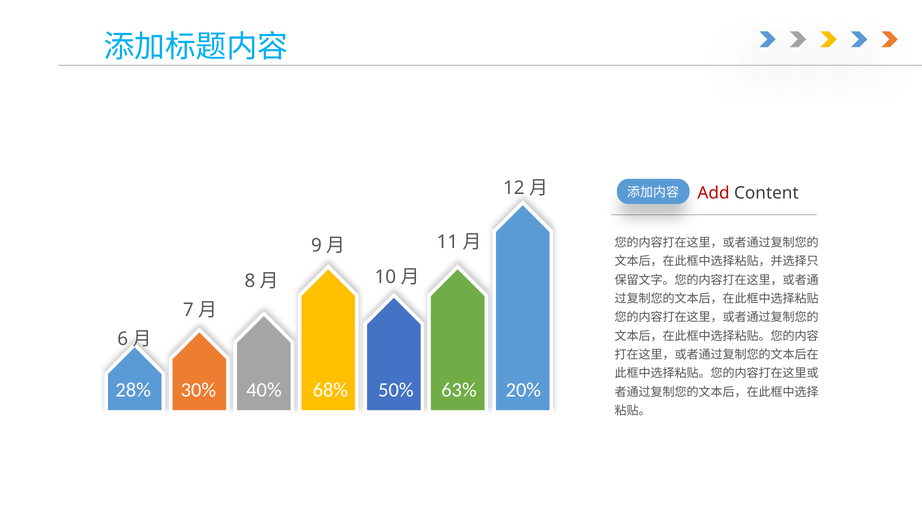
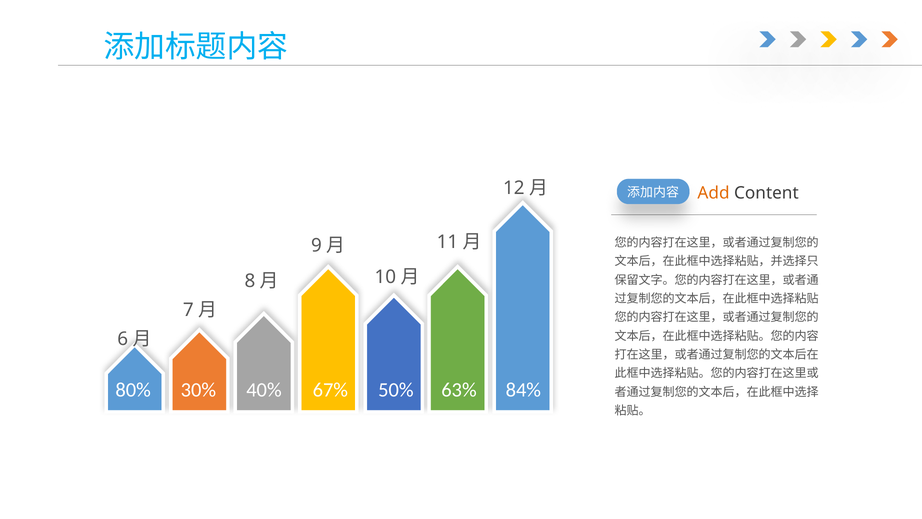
Add colour: red -> orange (714, 193)
28%: 28% -> 80% (133, 390)
68%: 68% -> 67% (330, 390)
20%: 20% -> 84% (523, 390)
